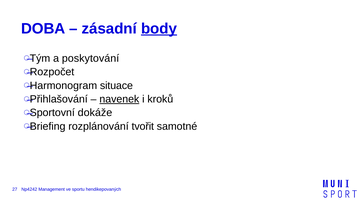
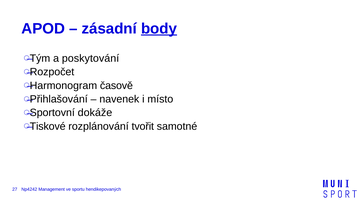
DOBA: DOBA -> APOD (43, 28)
situace: situace -> časově (116, 85)
navenek underline: present -> none (119, 99)
kroků: kroků -> místo (160, 99)
Briefing: Briefing -> Tiskové (48, 126)
